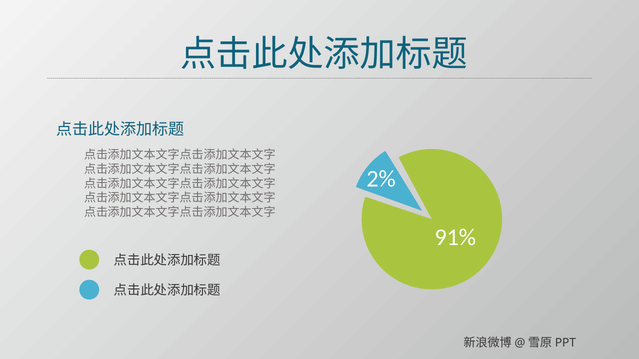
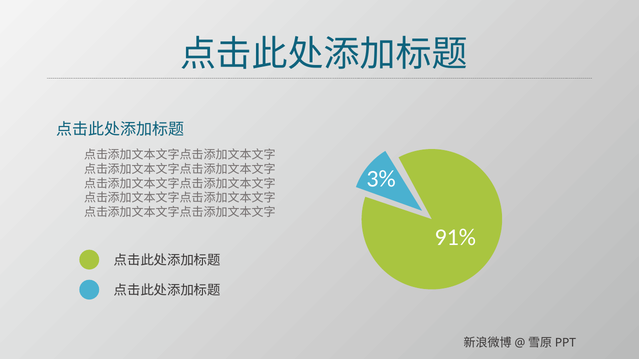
2%: 2% -> 3% (381, 179)
